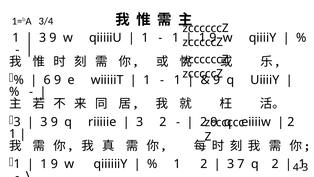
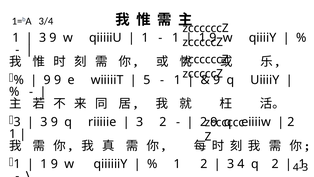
6: 6 -> 9 (47, 80)
1: 1 -> 5 (147, 80)
7: 7 -> 4 (241, 164)
